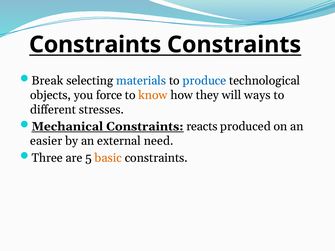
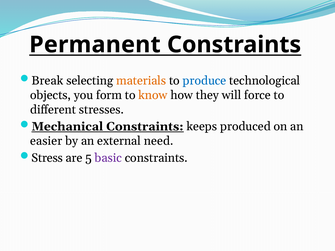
Constraints: Constraints -> Permanent (95, 45)
materials colour: blue -> orange (141, 81)
force: force -> form (109, 95)
ways: ways -> force (257, 95)
reacts: reacts -> keeps (202, 127)
Three: Three -> Stress (47, 158)
basic colour: orange -> purple (108, 158)
